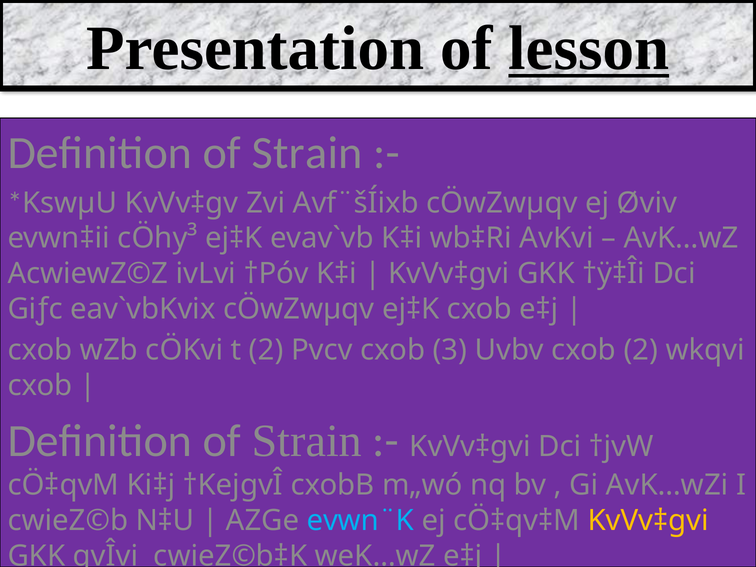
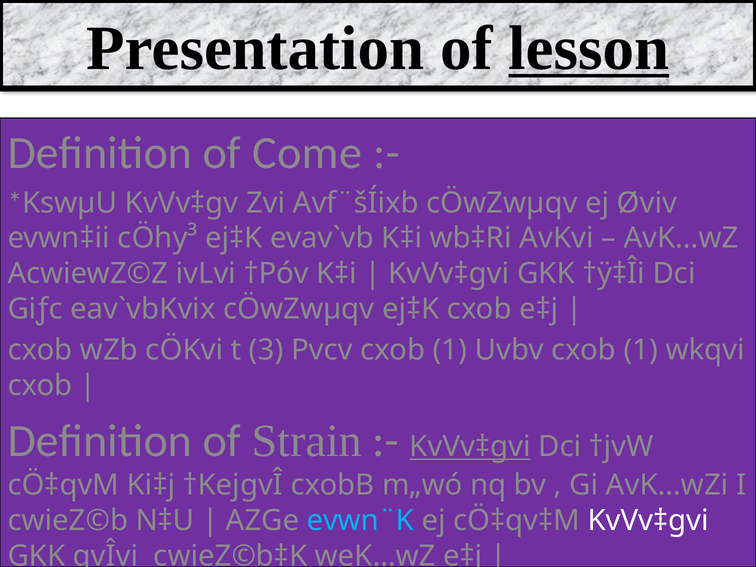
Strain: Strain -> Come (307, 153)
t 2: 2 -> 3 (266, 350)
Pvcv cxob 3: 3 -> 1 (450, 350)
Uvbv cxob 2: 2 -> 1 (641, 350)
KvVv‡gvi underline: none -> present (470, 447)
KvVv‡gvi colour: yellow -> white (648, 521)
